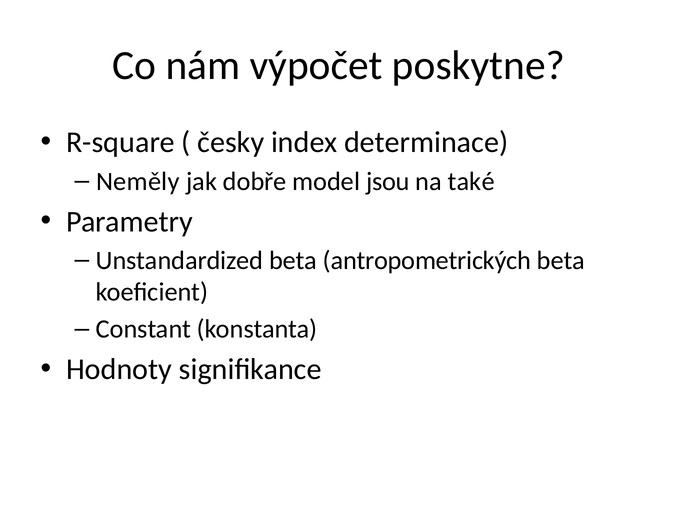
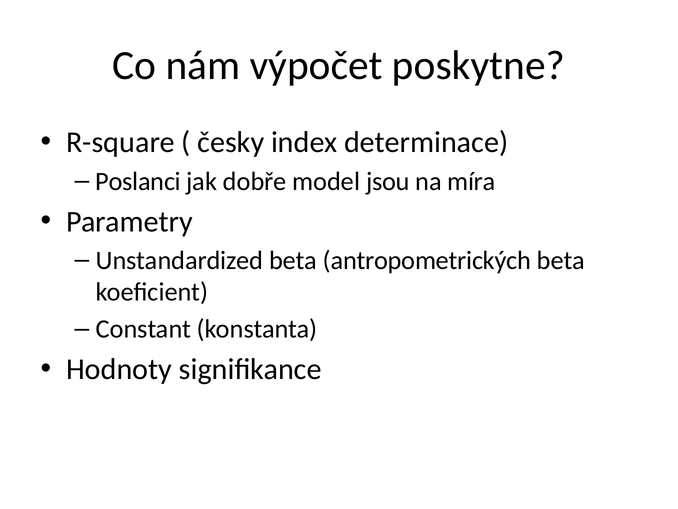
Neměly: Neměly -> Poslanci (138, 181)
také: také -> míra (471, 181)
